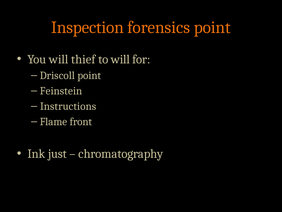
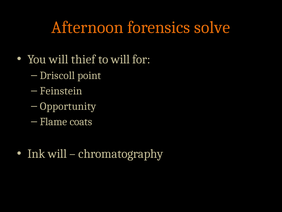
Inspection: Inspection -> Afternoon (87, 27)
forensics point: point -> solve (212, 27)
Instructions: Instructions -> Opportunity (68, 106)
front: front -> coats (81, 121)
Ink just: just -> will (57, 153)
